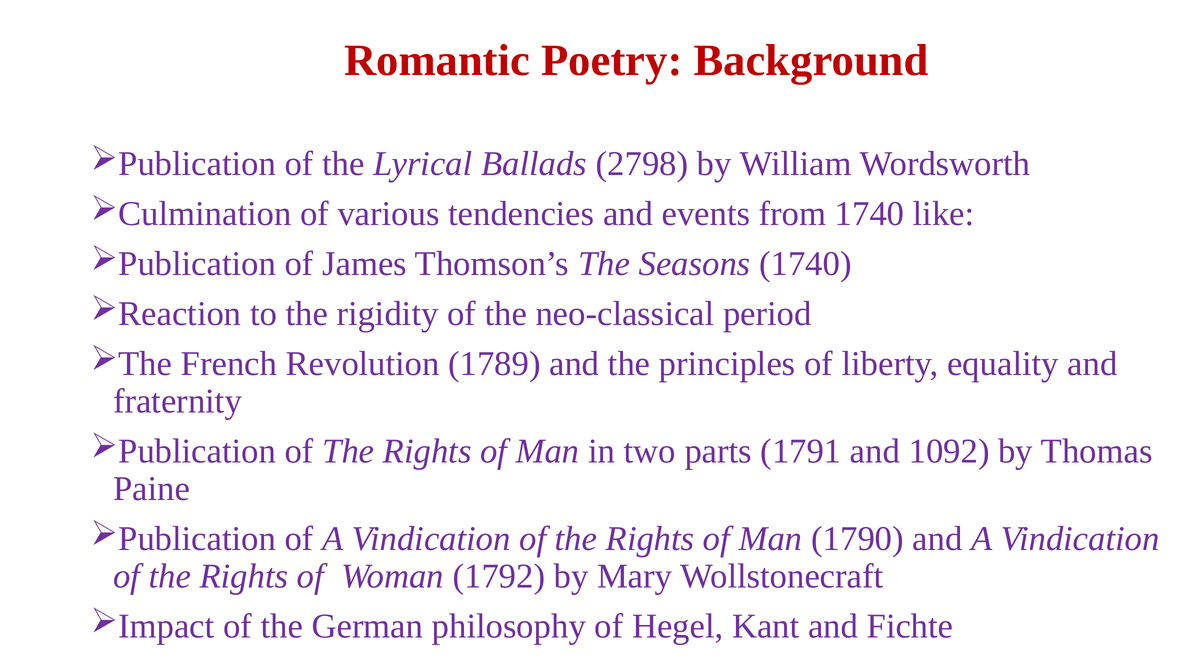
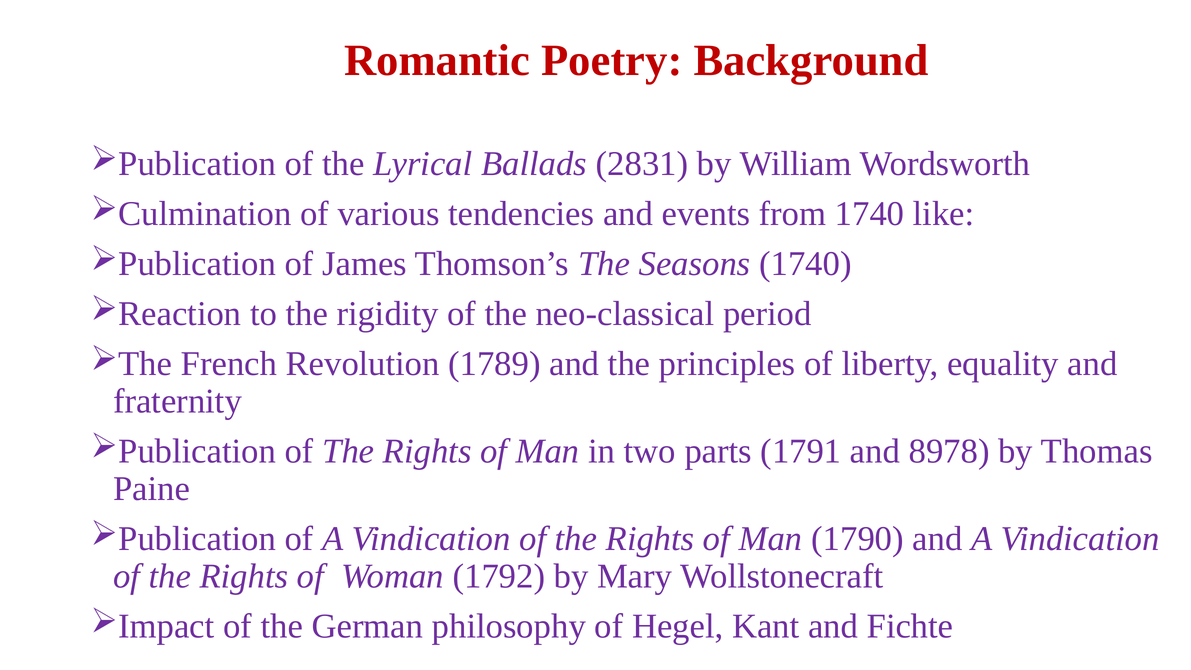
2798: 2798 -> 2831 (642, 164)
1092: 1092 -> 8978 (949, 451)
